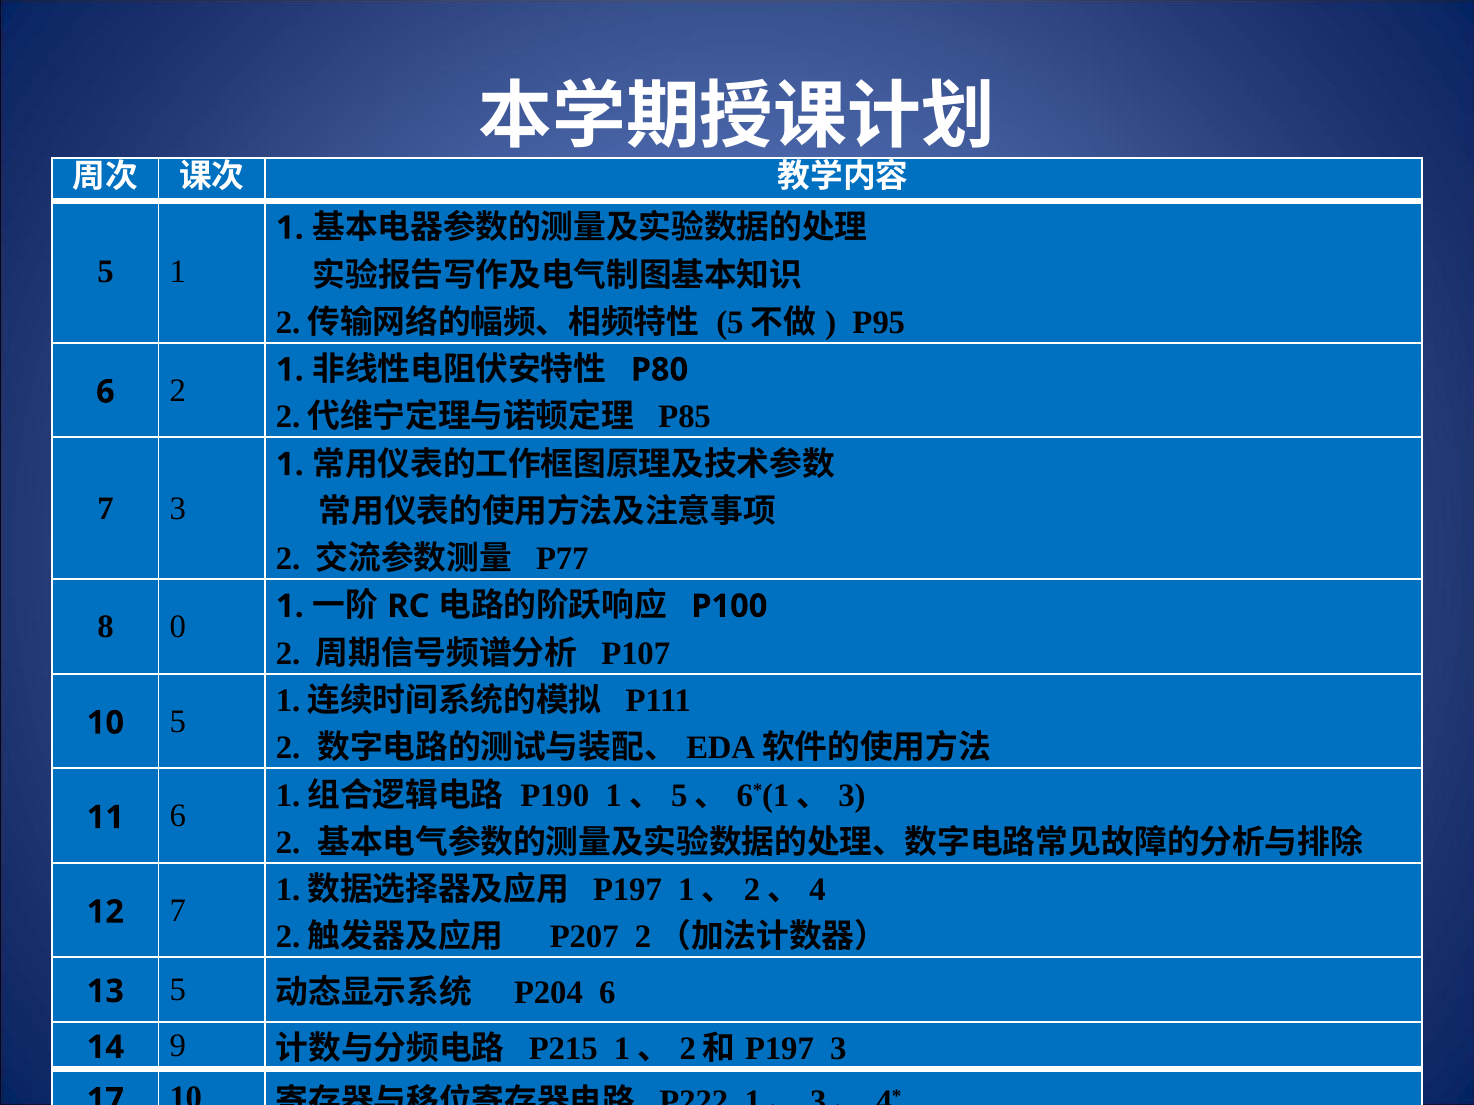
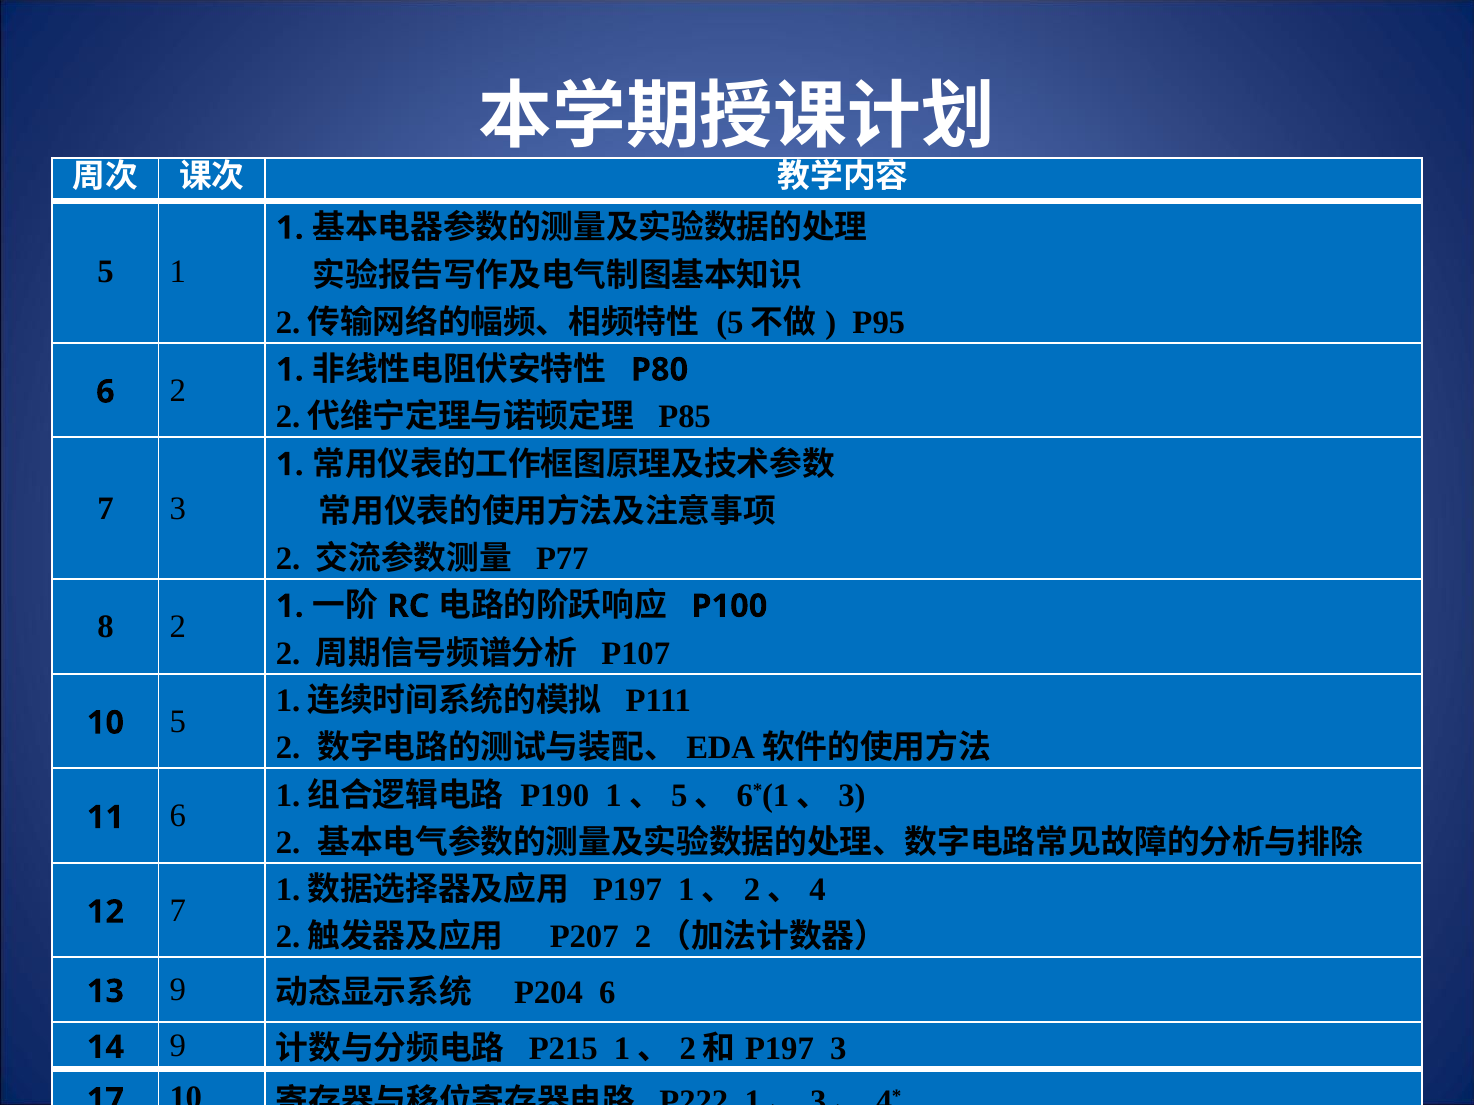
8 0: 0 -> 2 (178, 627)
13 5: 5 -> 9 (178, 990)
